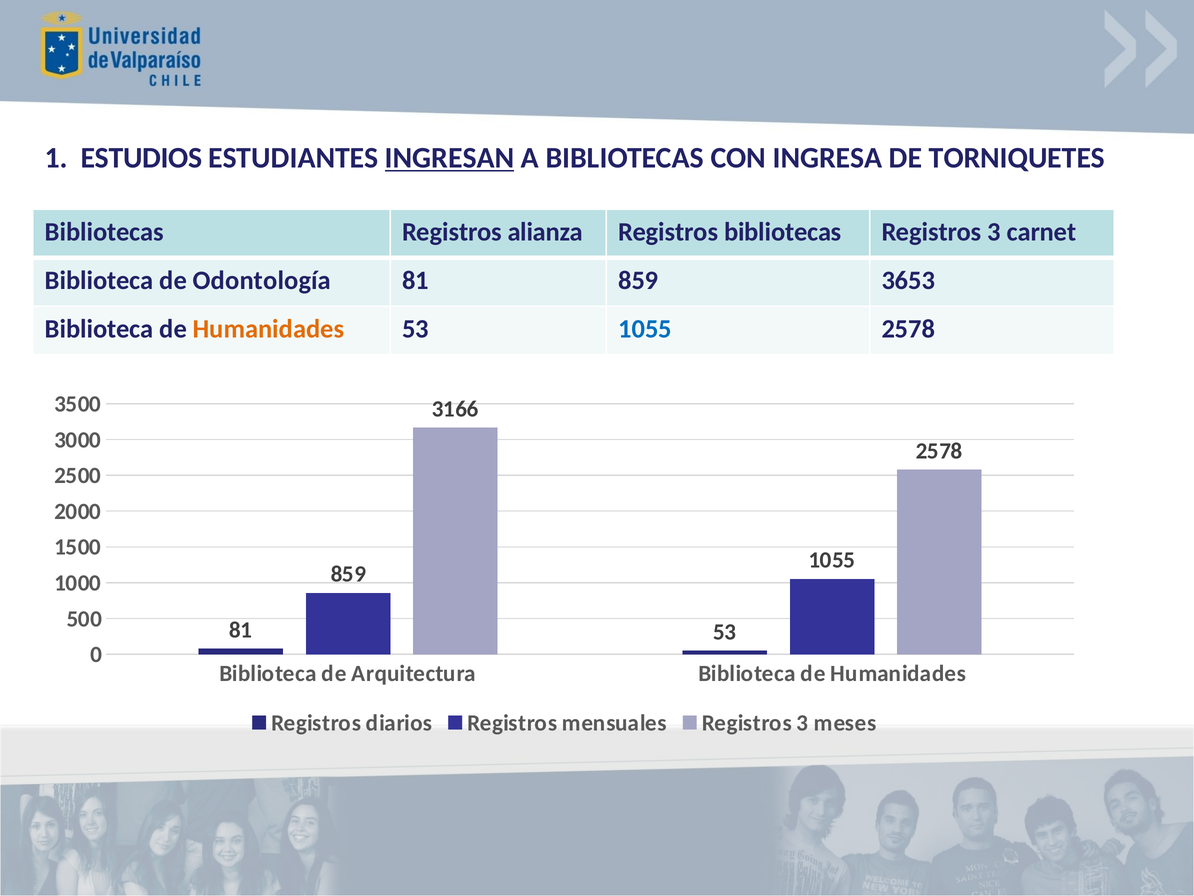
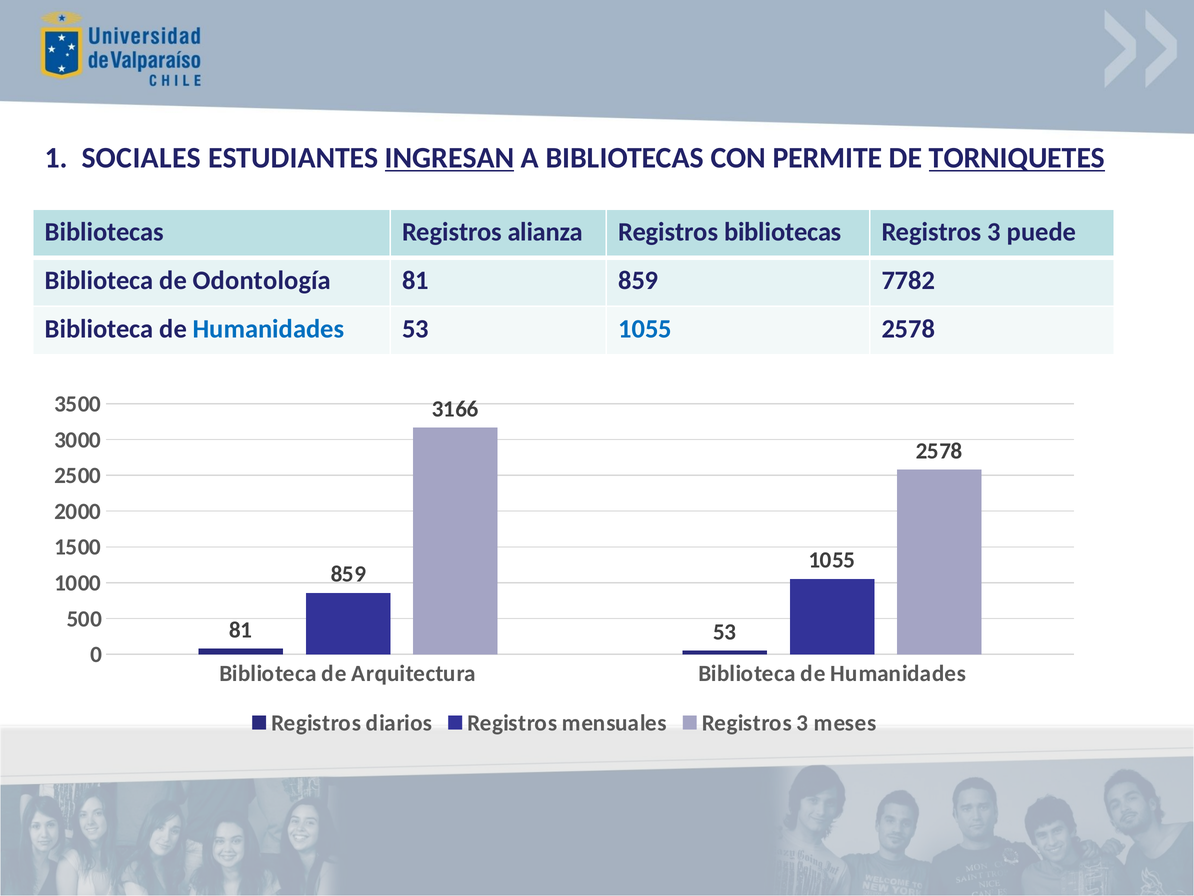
ESTUDIOS: ESTUDIOS -> SOCIALES (141, 158)
INGRESA: INGRESA -> PERMITE (828, 158)
TORNIQUETES underline: none -> present (1017, 158)
carnet: carnet -> puede (1042, 232)
3653: 3653 -> 7782 (908, 280)
Humanidades colour: orange -> blue (269, 329)
